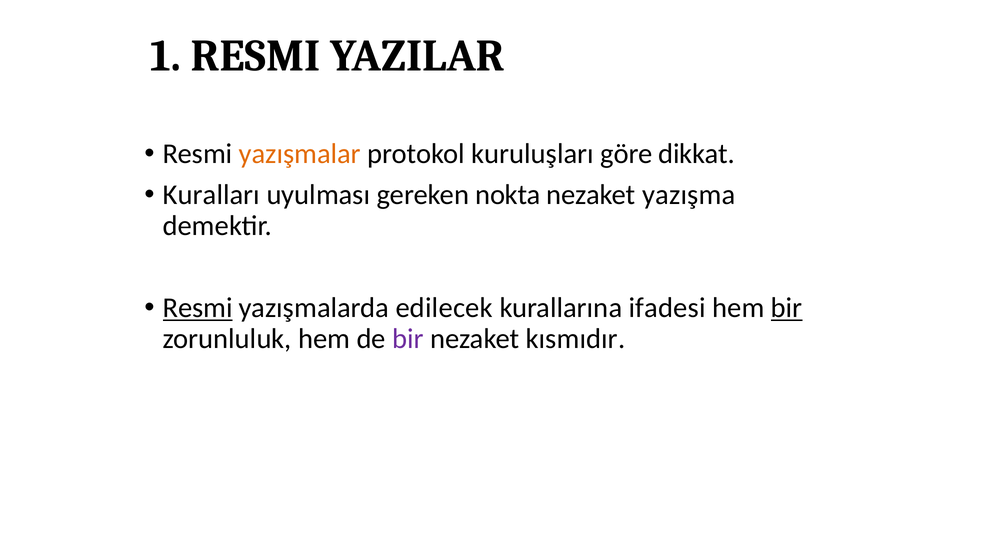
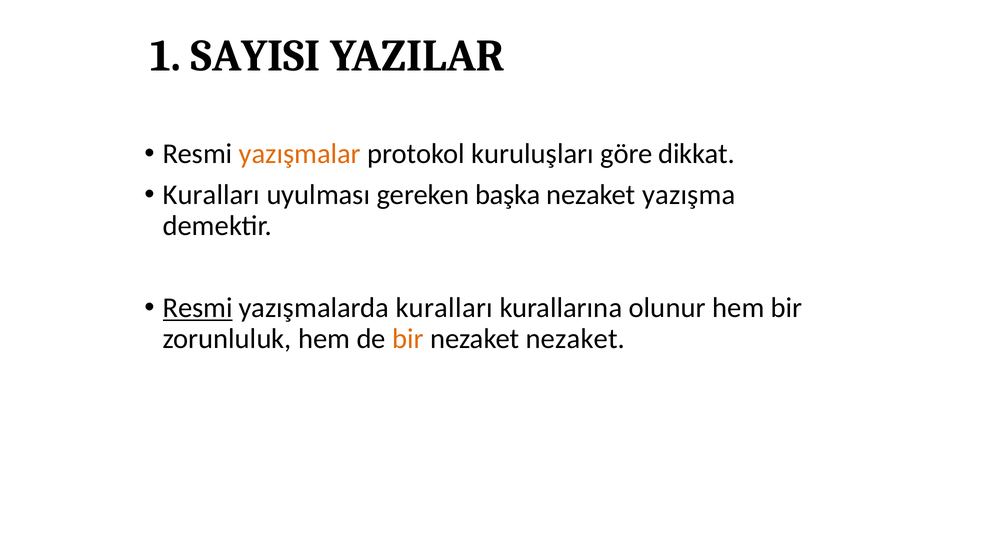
1 RESMI: RESMI -> SAYISI (256, 56)
nokta: nokta -> başka (508, 195)
yazışmalarda edilecek: edilecek -> kuralları (444, 308)
ifadesi: ifadesi -> olunur (667, 308)
bir underline: present -> none (787, 308)
bir colour: purple -> orange (408, 339)
nezaket kısmıdır: kısmıdır -> nezaket (575, 339)
